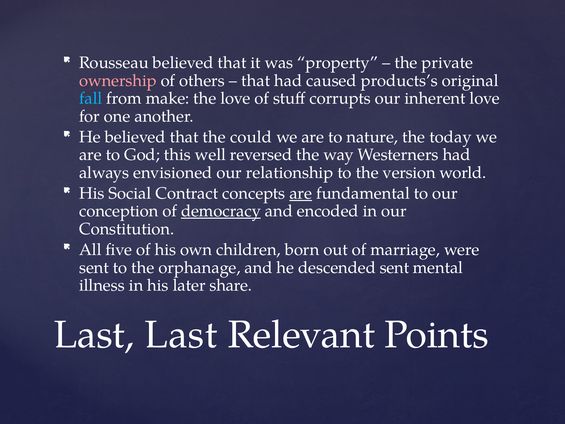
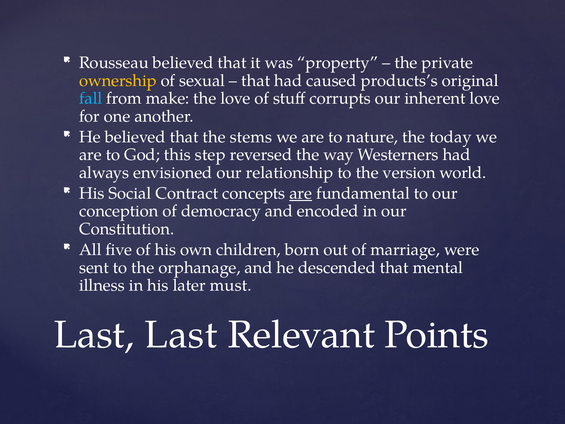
ownership colour: pink -> yellow (118, 81)
others: others -> sexual (202, 81)
could: could -> stems (251, 137)
well: well -> step (210, 155)
democracy underline: present -> none (221, 211)
descended sent: sent -> that (394, 267)
share: share -> must (231, 285)
